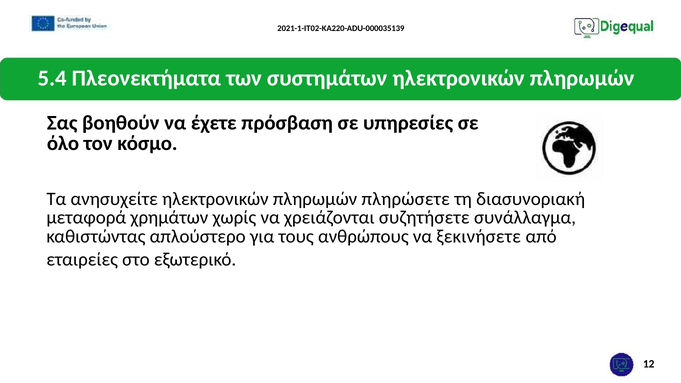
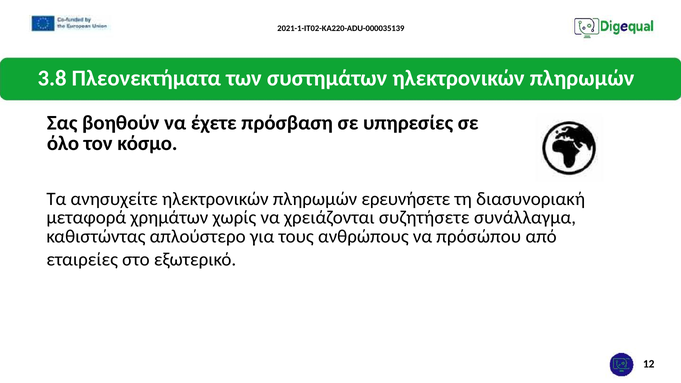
5.4: 5.4 -> 3.8 (52, 78)
πληρώσετε: πληρώσετε -> ερευνήσετε (406, 199)
ξεκινήσετε: ξεκινήσετε -> πρόσώπου (479, 237)
